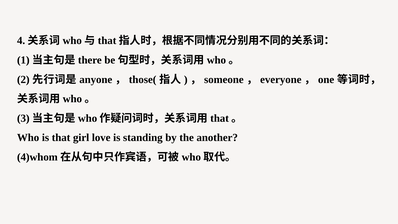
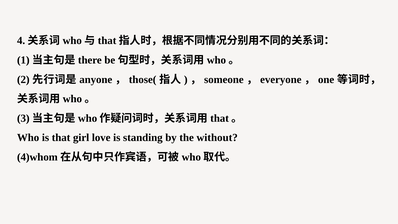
another: another -> without (217, 138)
